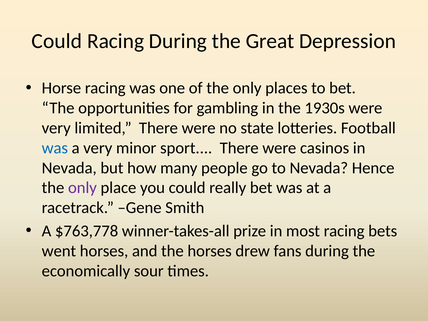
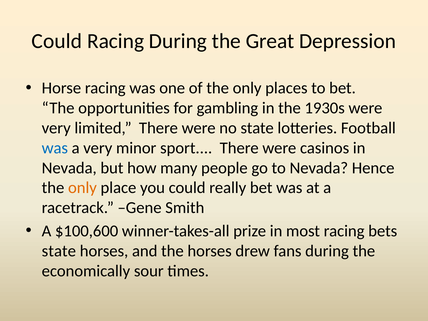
only colour: purple -> orange (82, 188)
$763,778: $763,778 -> $100,600 (87, 231)
went: went -> state (59, 251)
